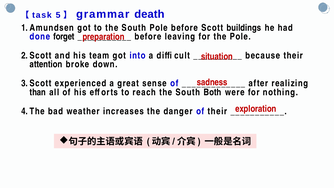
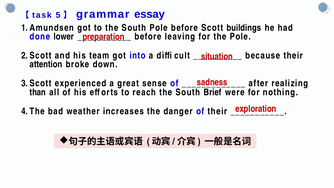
death: death -> essay (150, 14)
forget: forget -> lower (64, 37)
Both: Both -> Brief (213, 92)
